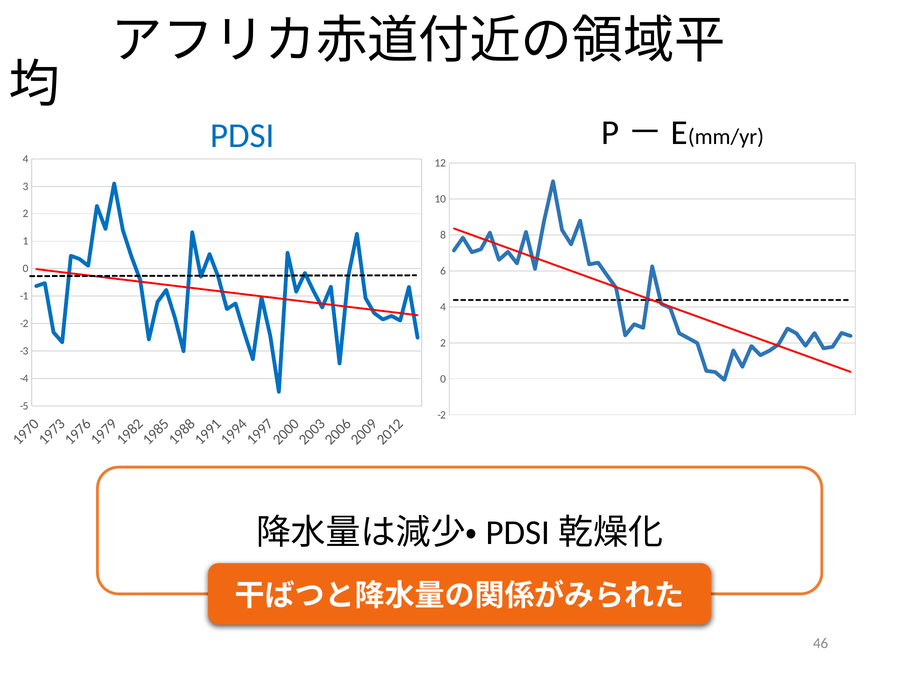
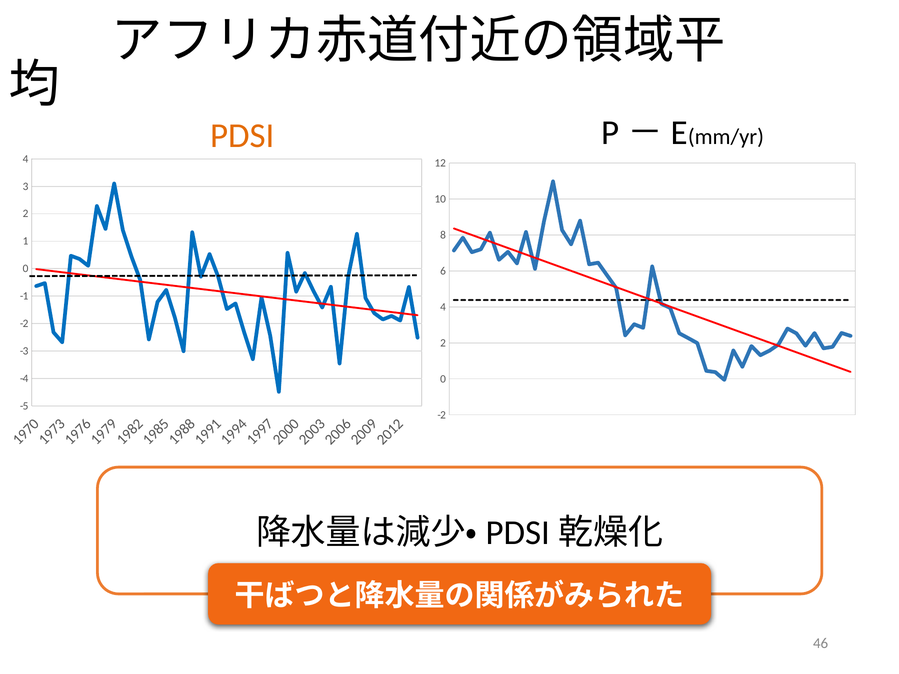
PDSI colour: blue -> orange (242, 136)
